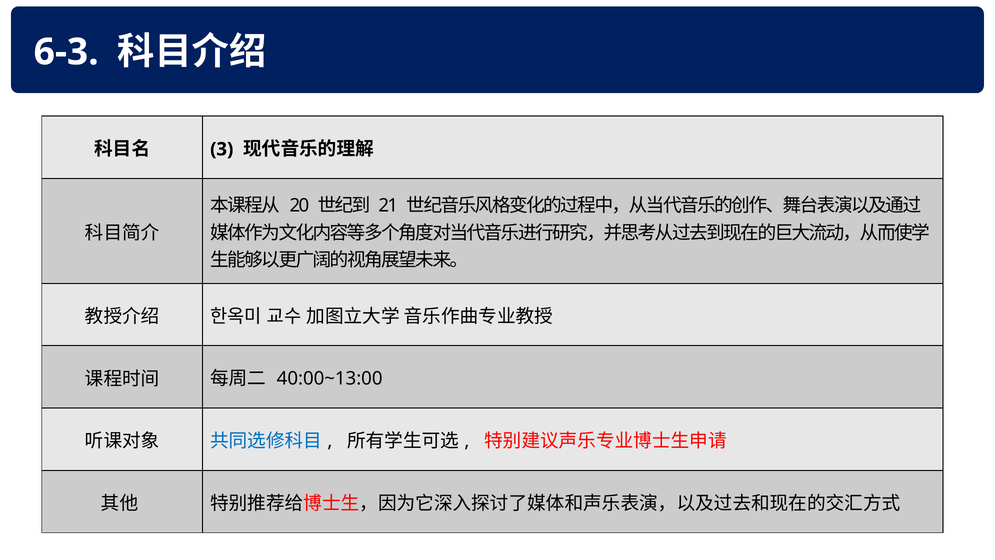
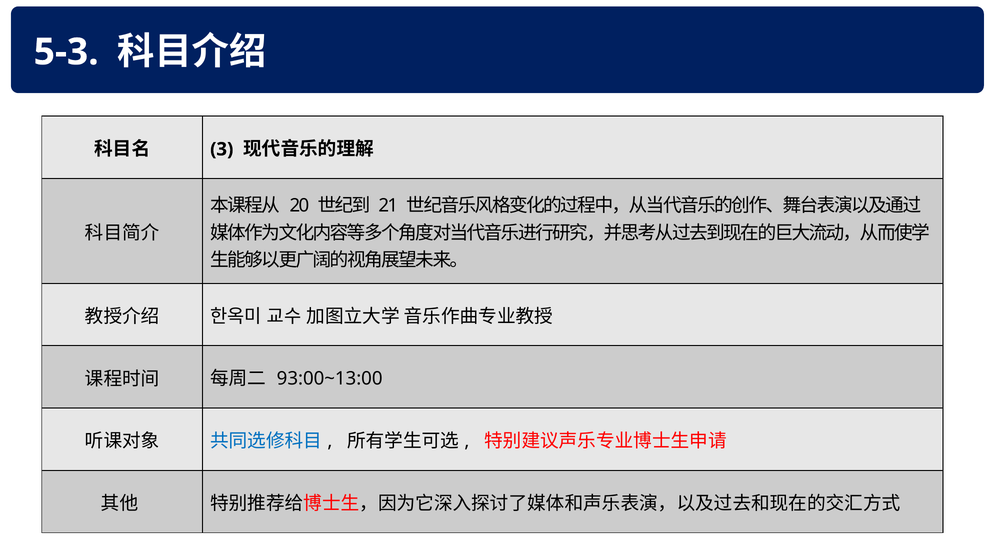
6-3: 6-3 -> 5-3 (66, 52)
40:00~13:00: 40:00~13:00 -> 93:00~13:00 (330, 379)
